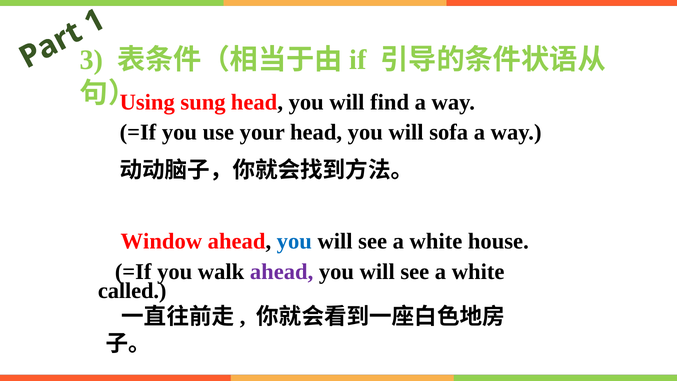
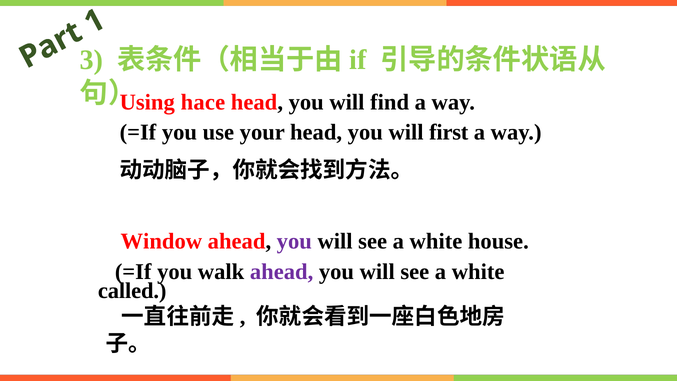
sung: sung -> hace (203, 102)
sofa: sofa -> first (449, 132)
you colour: blue -> purple (294, 241)
